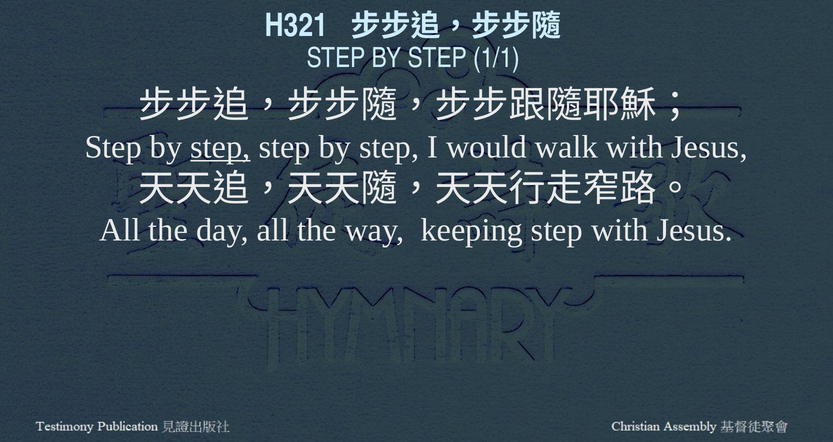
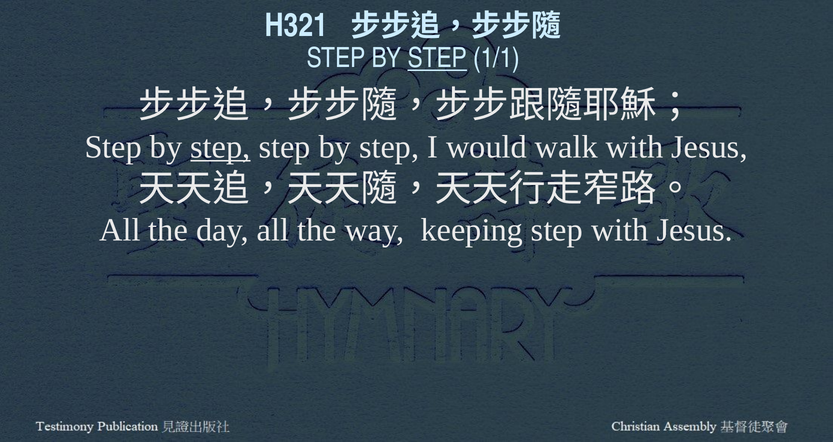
STEP underline: none -> present (437, 58)
